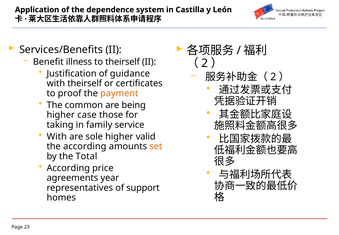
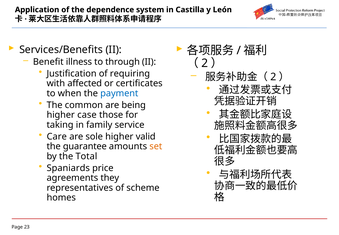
to theirself: theirself -> through (123, 62)
guidance: guidance -> requiring (130, 73)
with theirself: theirself -> affected (85, 83)
proof: proof -> when (70, 93)
payment colour: orange -> blue (119, 93)
With: With -> Care (57, 136)
the according: according -> guarantee (85, 146)
According: According -> Spaniards (68, 168)
year: year -> they (110, 178)
support: support -> scheme (143, 188)
